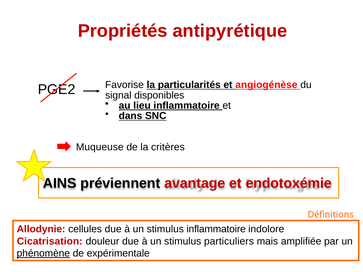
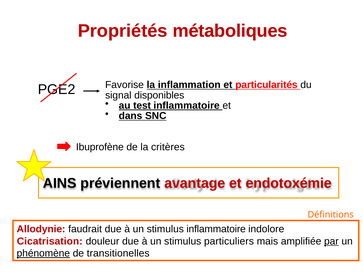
antipyrétique: antipyrétique -> métaboliques (230, 31)
particularités: particularités -> inflammation (189, 85)
angiogénèse: angiogénèse -> particularités (266, 85)
lieu: lieu -> test (142, 106)
Muqueuse: Muqueuse -> Ibuprofène (100, 147)
cellules: cellules -> faudrait (85, 229)
par underline: none -> present (331, 241)
expérimentale: expérimentale -> transitionelles (118, 254)
